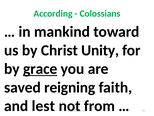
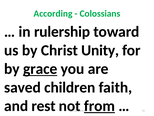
mankind: mankind -> rulership (62, 32)
reigning: reigning -> children (70, 87)
lest: lest -> rest (43, 106)
from underline: none -> present (99, 106)
